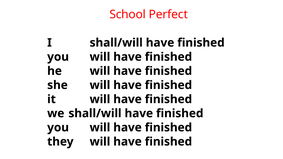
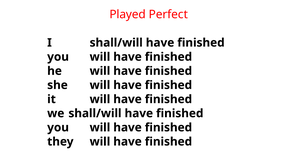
School: School -> Played (128, 14)
